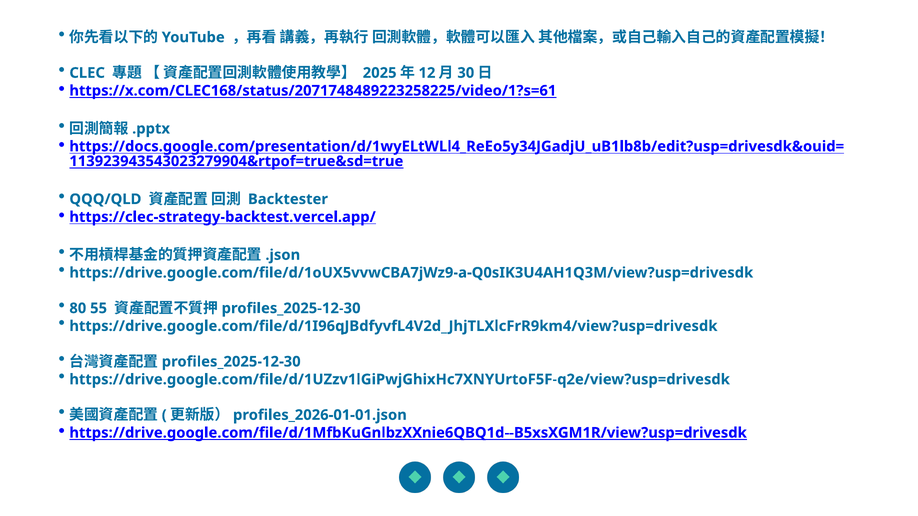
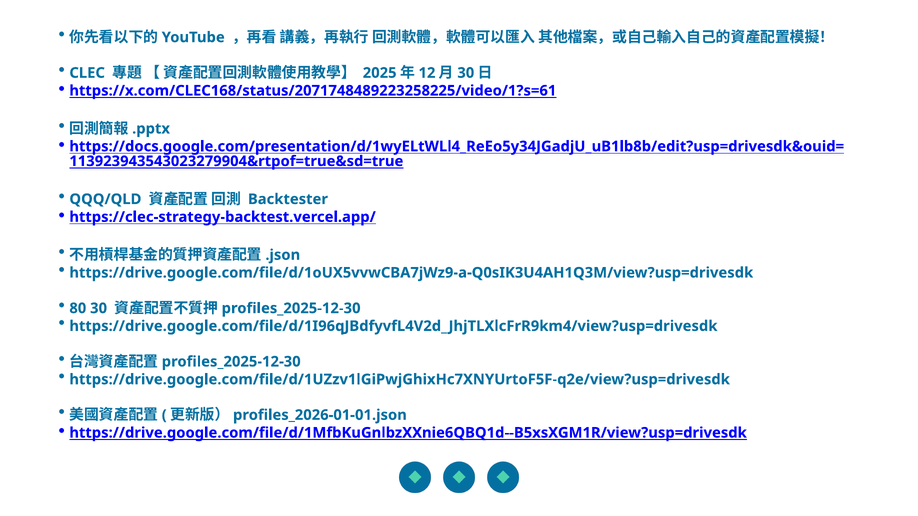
80 55: 55 -> 30 (99, 309)
